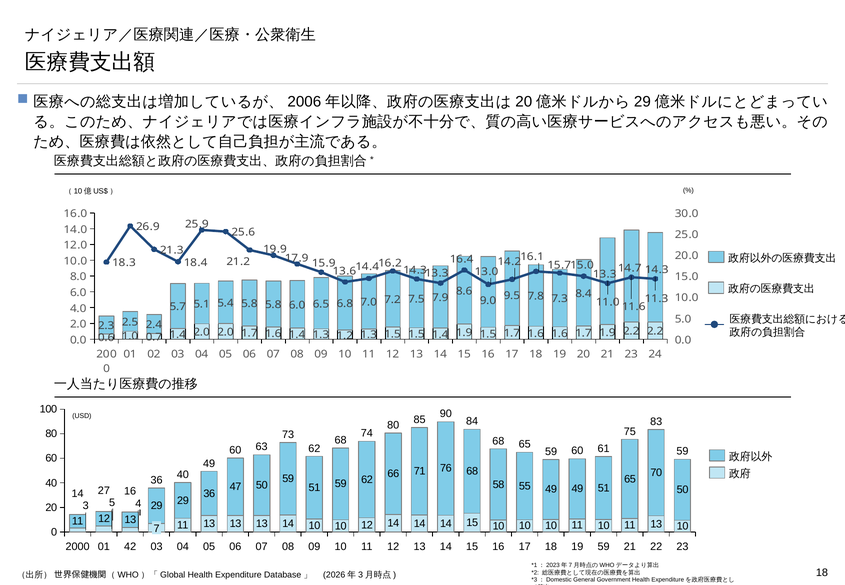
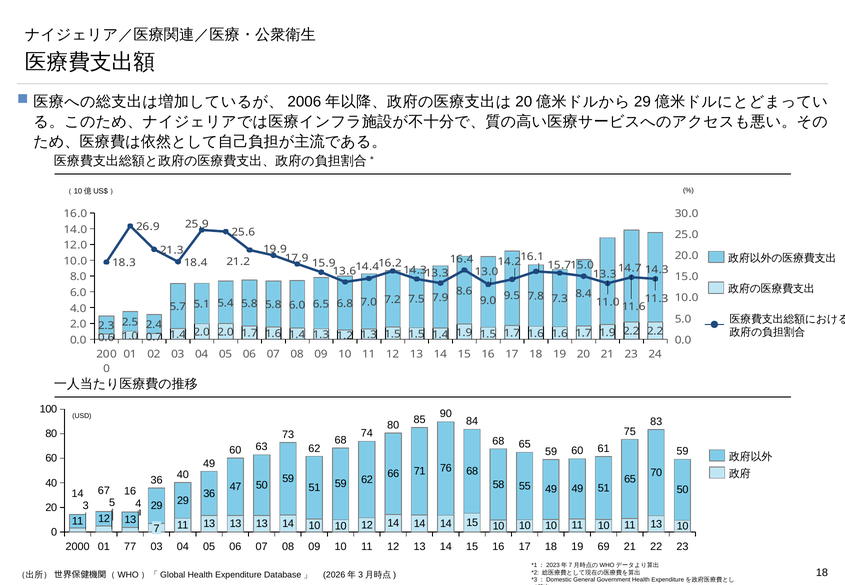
27: 27 -> 67 (104, 491)
42: 42 -> 77 (130, 547)
19 59: 59 -> 69 (604, 547)
